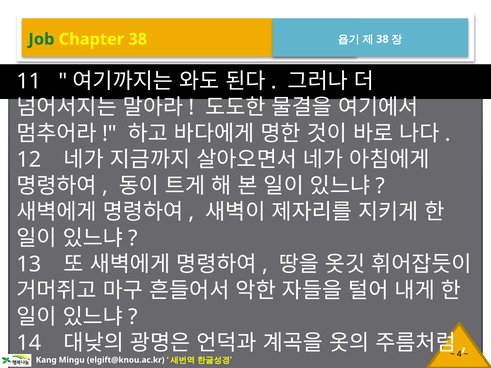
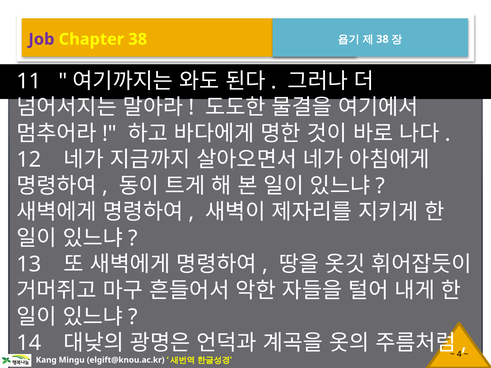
Job colour: green -> purple (41, 39)
